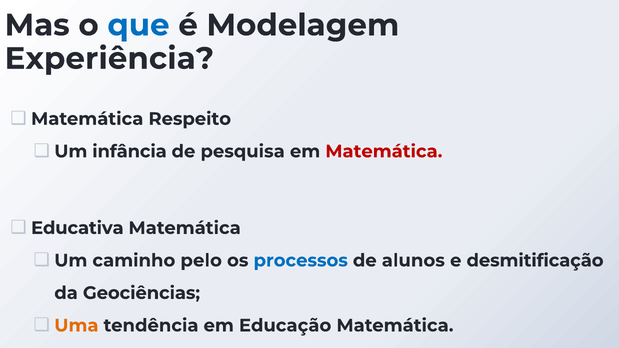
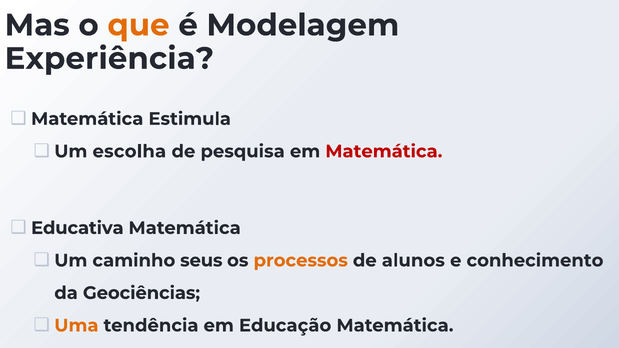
que colour: blue -> orange (138, 25)
Respeito: Respeito -> Estimula (190, 119)
infância: infância -> escolha (129, 151)
pelo: pelo -> seus (201, 261)
processos colour: blue -> orange (301, 261)
desmitificação: desmitificação -> conhecimento (535, 261)
